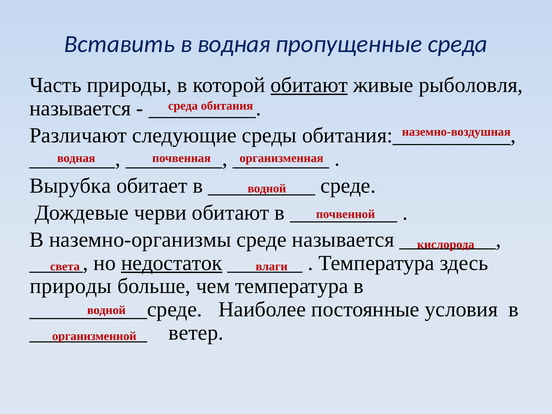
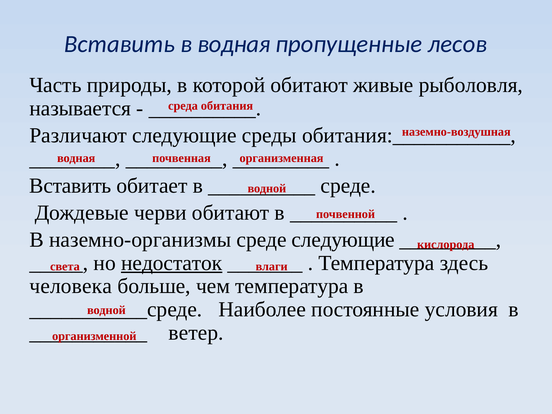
пропущенные среда: среда -> лесов (457, 44)
обитают underline: present -> none (309, 85)
Вырубка: Вырубка -> Вставить (70, 186)
среде называется: называется -> следующие (343, 240)
природы: природы -> человека (71, 286)
